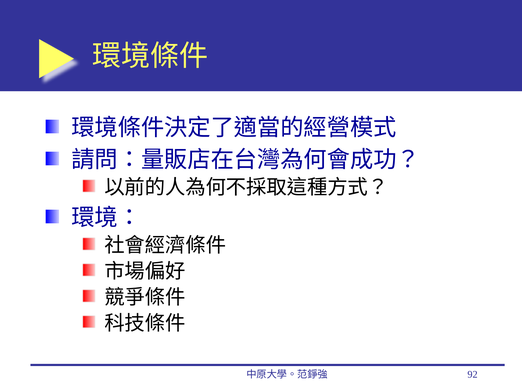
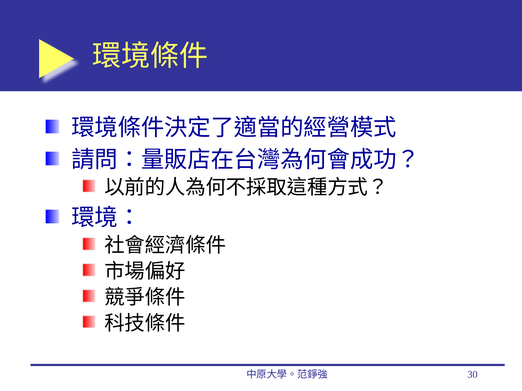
92: 92 -> 30 (473, 375)
